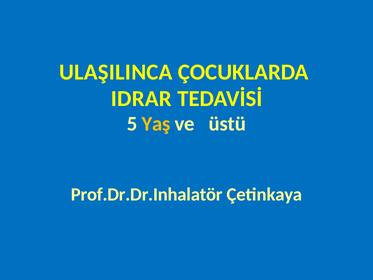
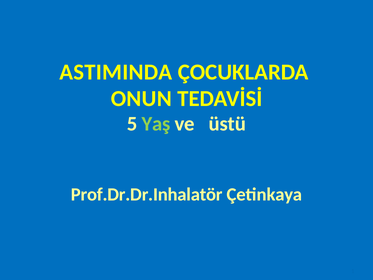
ULAŞILINCA: ULAŞILINCA -> ASTIMINDA (116, 72)
IDRAR: IDRAR -> ONUN (141, 99)
Yaş colour: yellow -> light green (156, 124)
